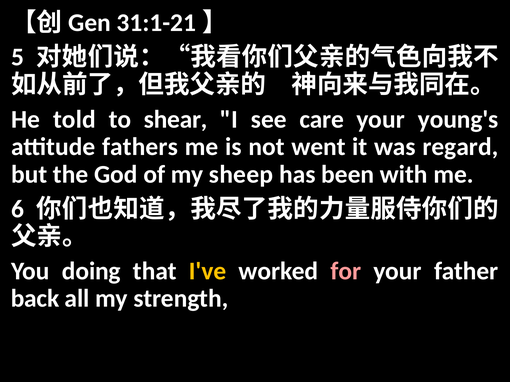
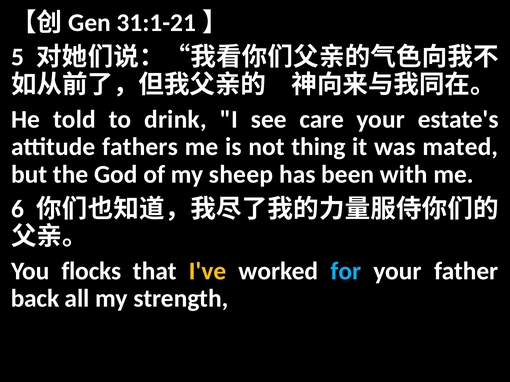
shear: shear -> drink (175, 119)
young's: young's -> estate's (458, 119)
went: went -> thing (319, 147)
regard: regard -> mated (460, 147)
doing: doing -> flocks (91, 271)
for colour: pink -> light blue (346, 271)
